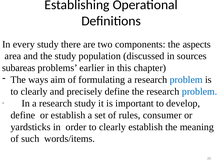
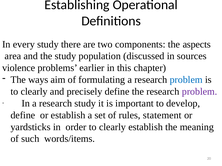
subareas: subareas -> violence (19, 68)
problem colour: blue -> purple (200, 92)
consumer: consumer -> statement (162, 115)
